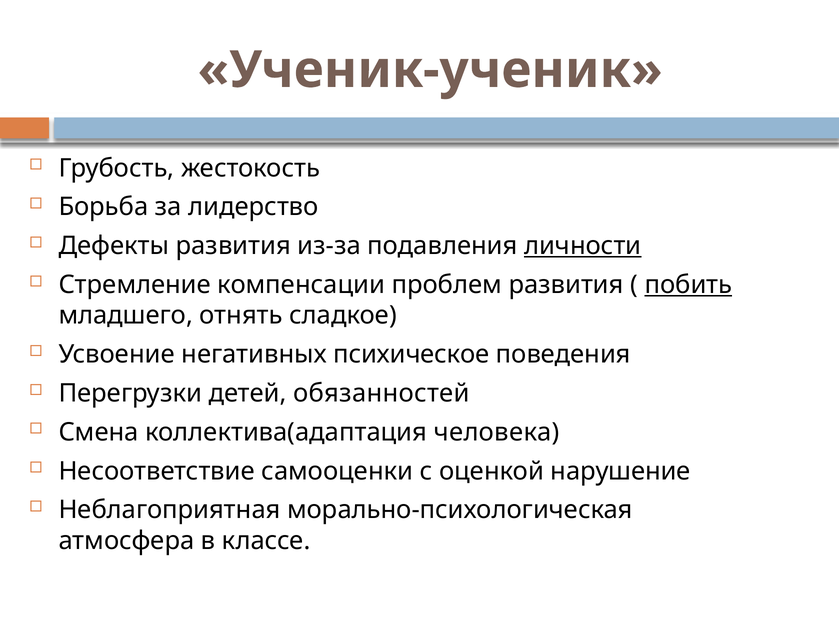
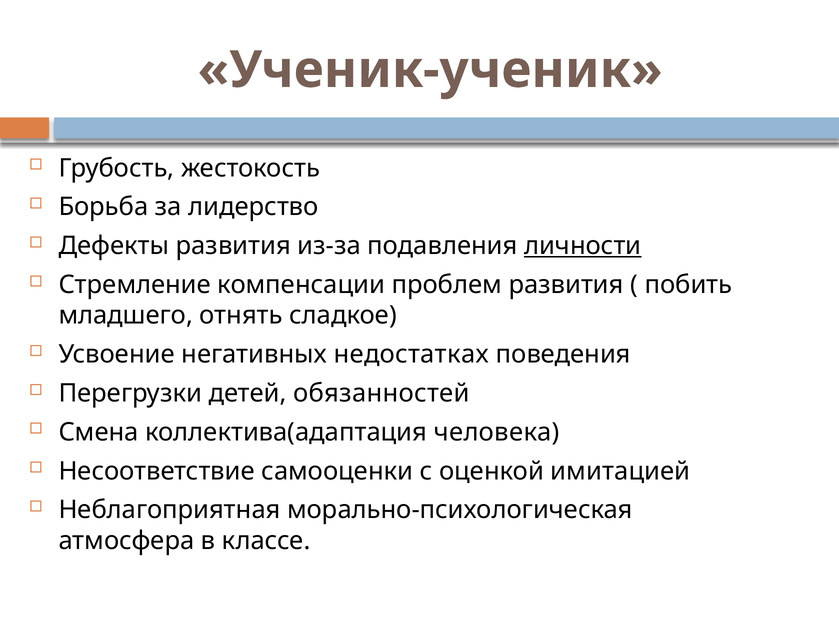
побить underline: present -> none (688, 285)
психическое: психическое -> недостатках (411, 355)
нарушение: нарушение -> имитацией (620, 471)
